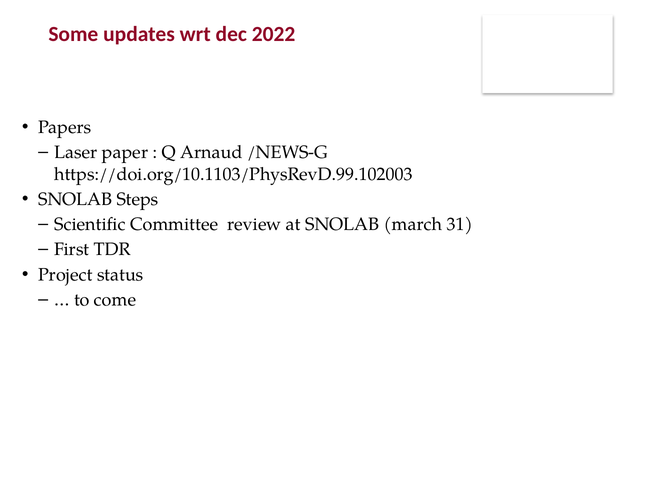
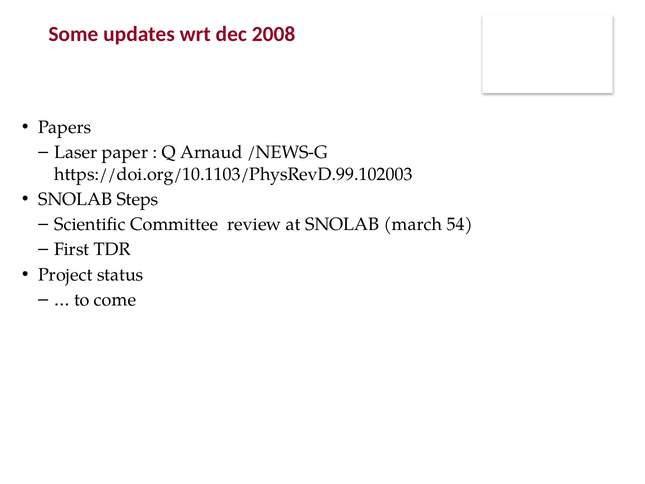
2022: 2022 -> 2008 (274, 34)
31: 31 -> 54 (460, 224)
